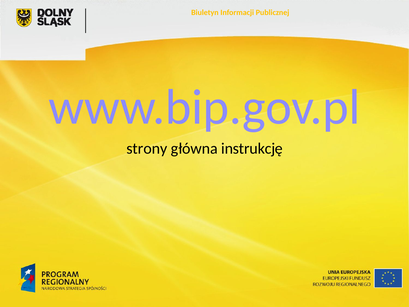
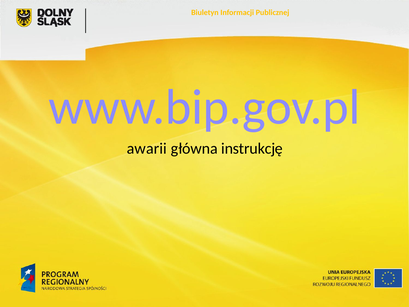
strony: strony -> awarii (147, 148)
